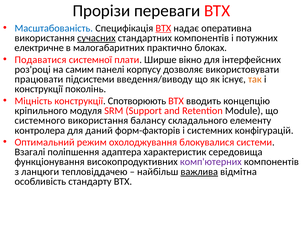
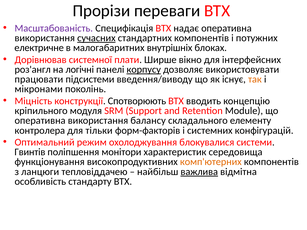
Масштабованість colour: blue -> purple (54, 28)
BTX underline: present -> none (163, 28)
практично: практично -> внутрішніх (170, 48)
Подаватися: Подаватися -> Дорівнював (41, 60)
роз'році: роз'році -> роз'англ (33, 70)
самим: самим -> логічні (80, 70)
корпусу underline: none -> present (144, 70)
конструкції: конструкції -> мікронами (39, 89)
системного: системного -> оперативна (40, 121)
даний: даний -> тільки (99, 131)
Взагалі: Взагалі -> Гвинтів (30, 152)
адаптера: адаптера -> монітори (121, 152)
комп'ютерних colour: purple -> orange (211, 162)
